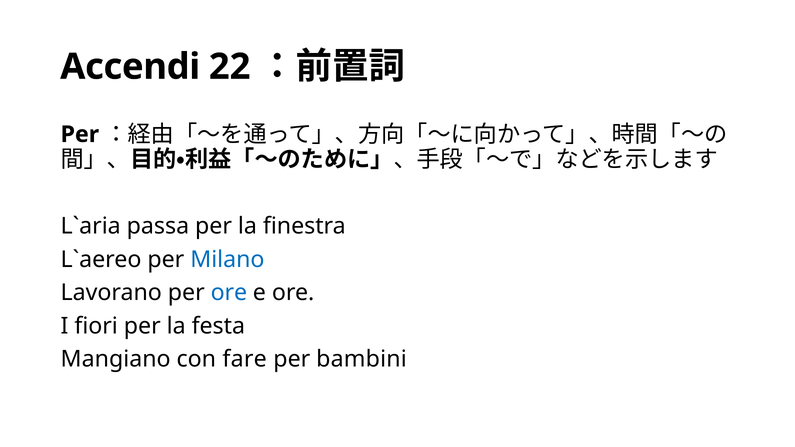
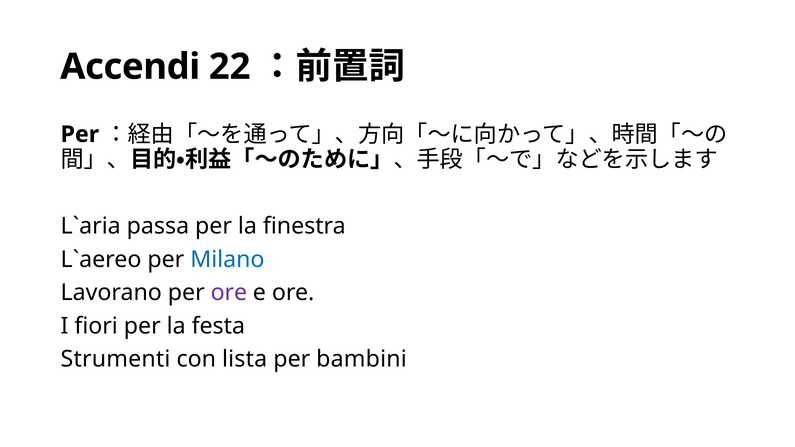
ore colour: blue -> purple (229, 293)
Mangiano: Mangiano -> Strumenti (116, 359)
fare: fare -> lista (245, 359)
